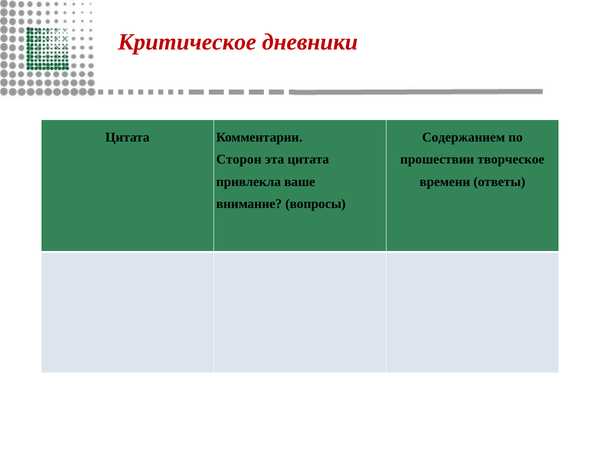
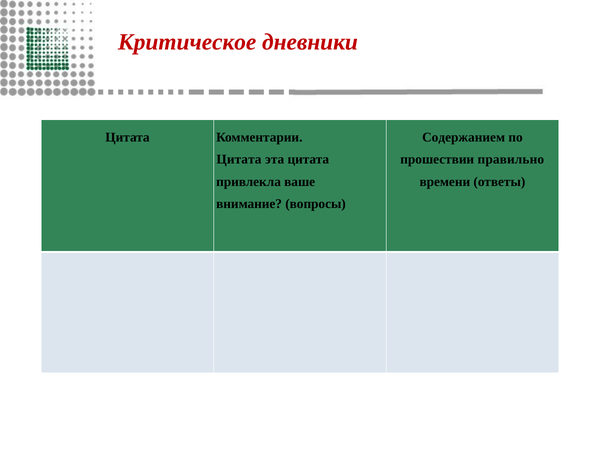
Сторон: Сторон -> Цитата (239, 159)
творческое: творческое -> правильно (511, 159)
